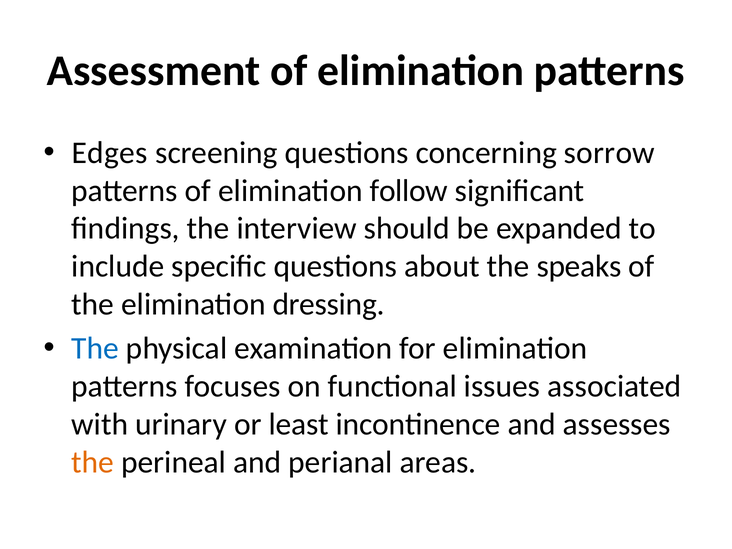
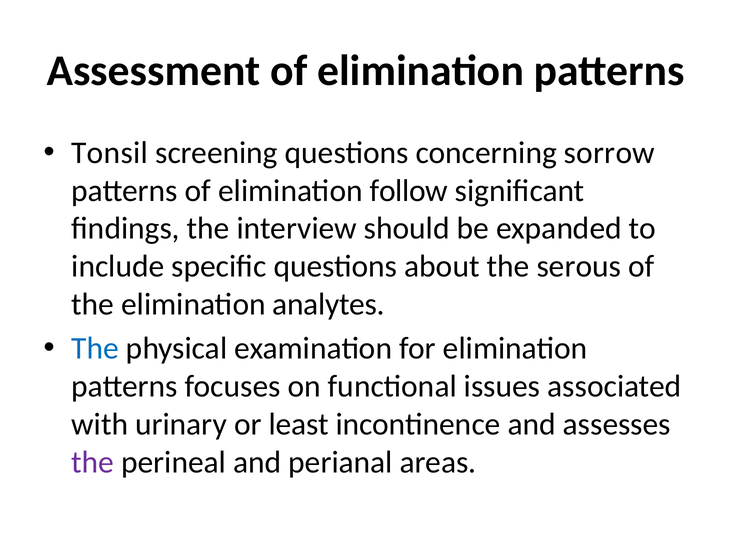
Edges: Edges -> Tonsil (110, 153)
speaks: speaks -> serous (579, 266)
dressing: dressing -> analytes (329, 304)
the colour: orange -> purple (93, 462)
